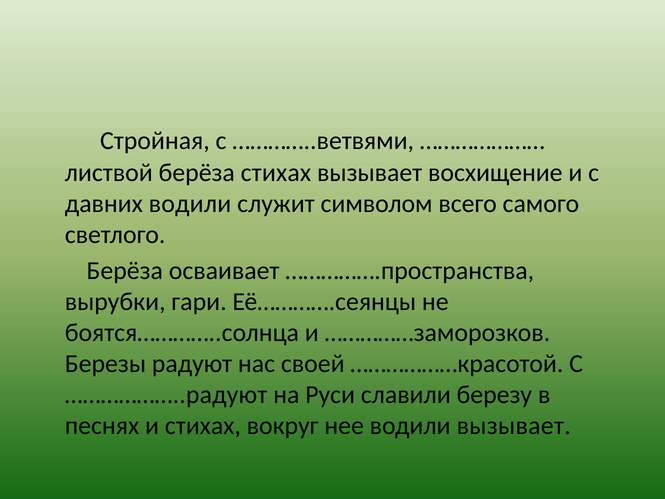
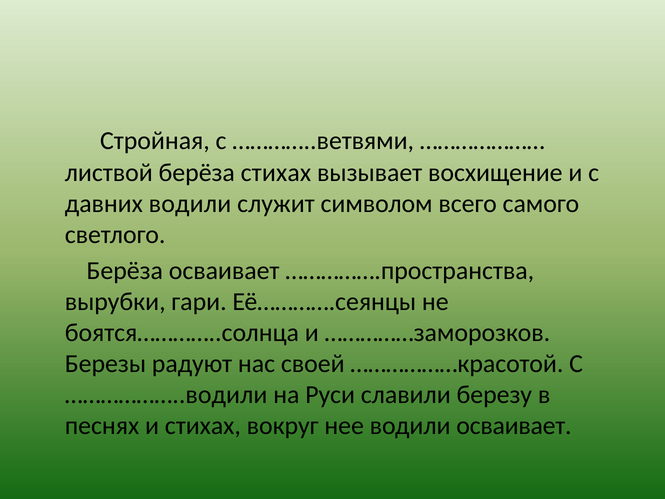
………………..радуют: ………………..радуют -> ………………..водили (166, 394)
водили вызывает: вызывает -> осваивает (514, 425)
